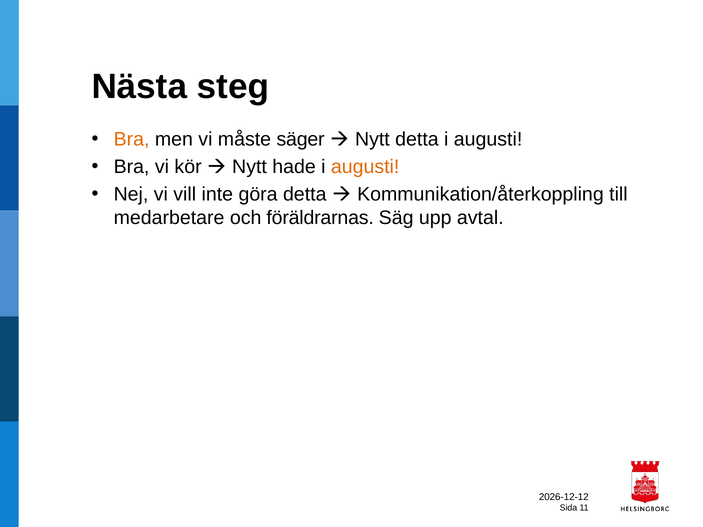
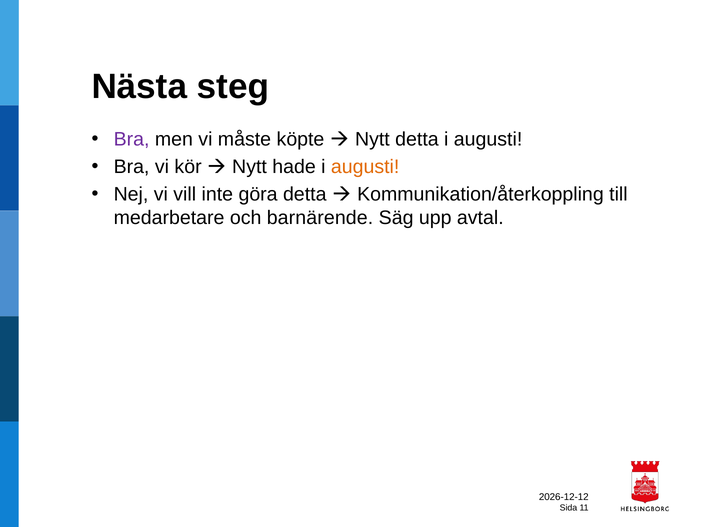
Bra colour: orange -> purple (132, 140)
säger: säger -> köpte (300, 140)
föräldrarnas: föräldrarnas -> barnärende (320, 218)
